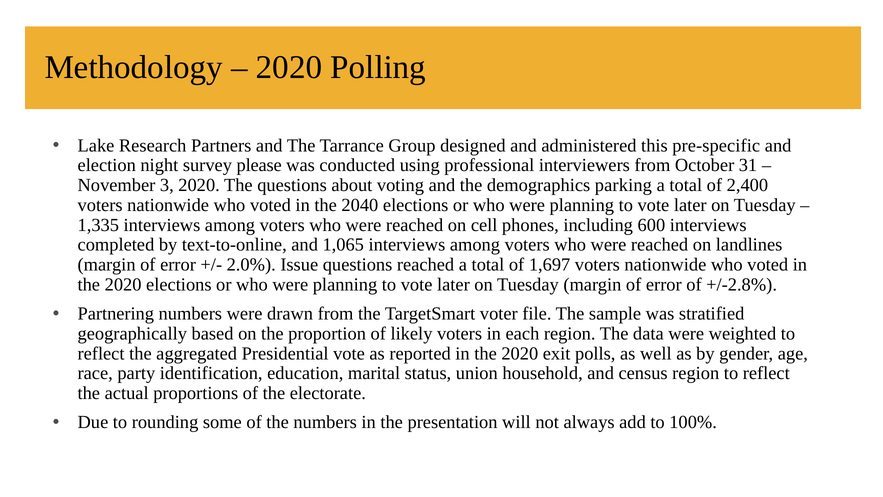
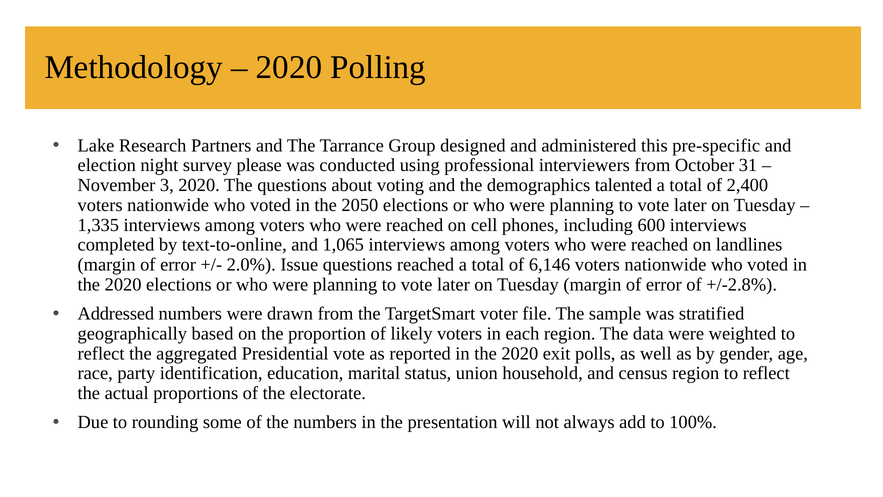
parking: parking -> talented (624, 185)
2040: 2040 -> 2050 (360, 205)
1,697: 1,697 -> 6,146 (550, 265)
Partnering: Partnering -> Addressed (116, 313)
